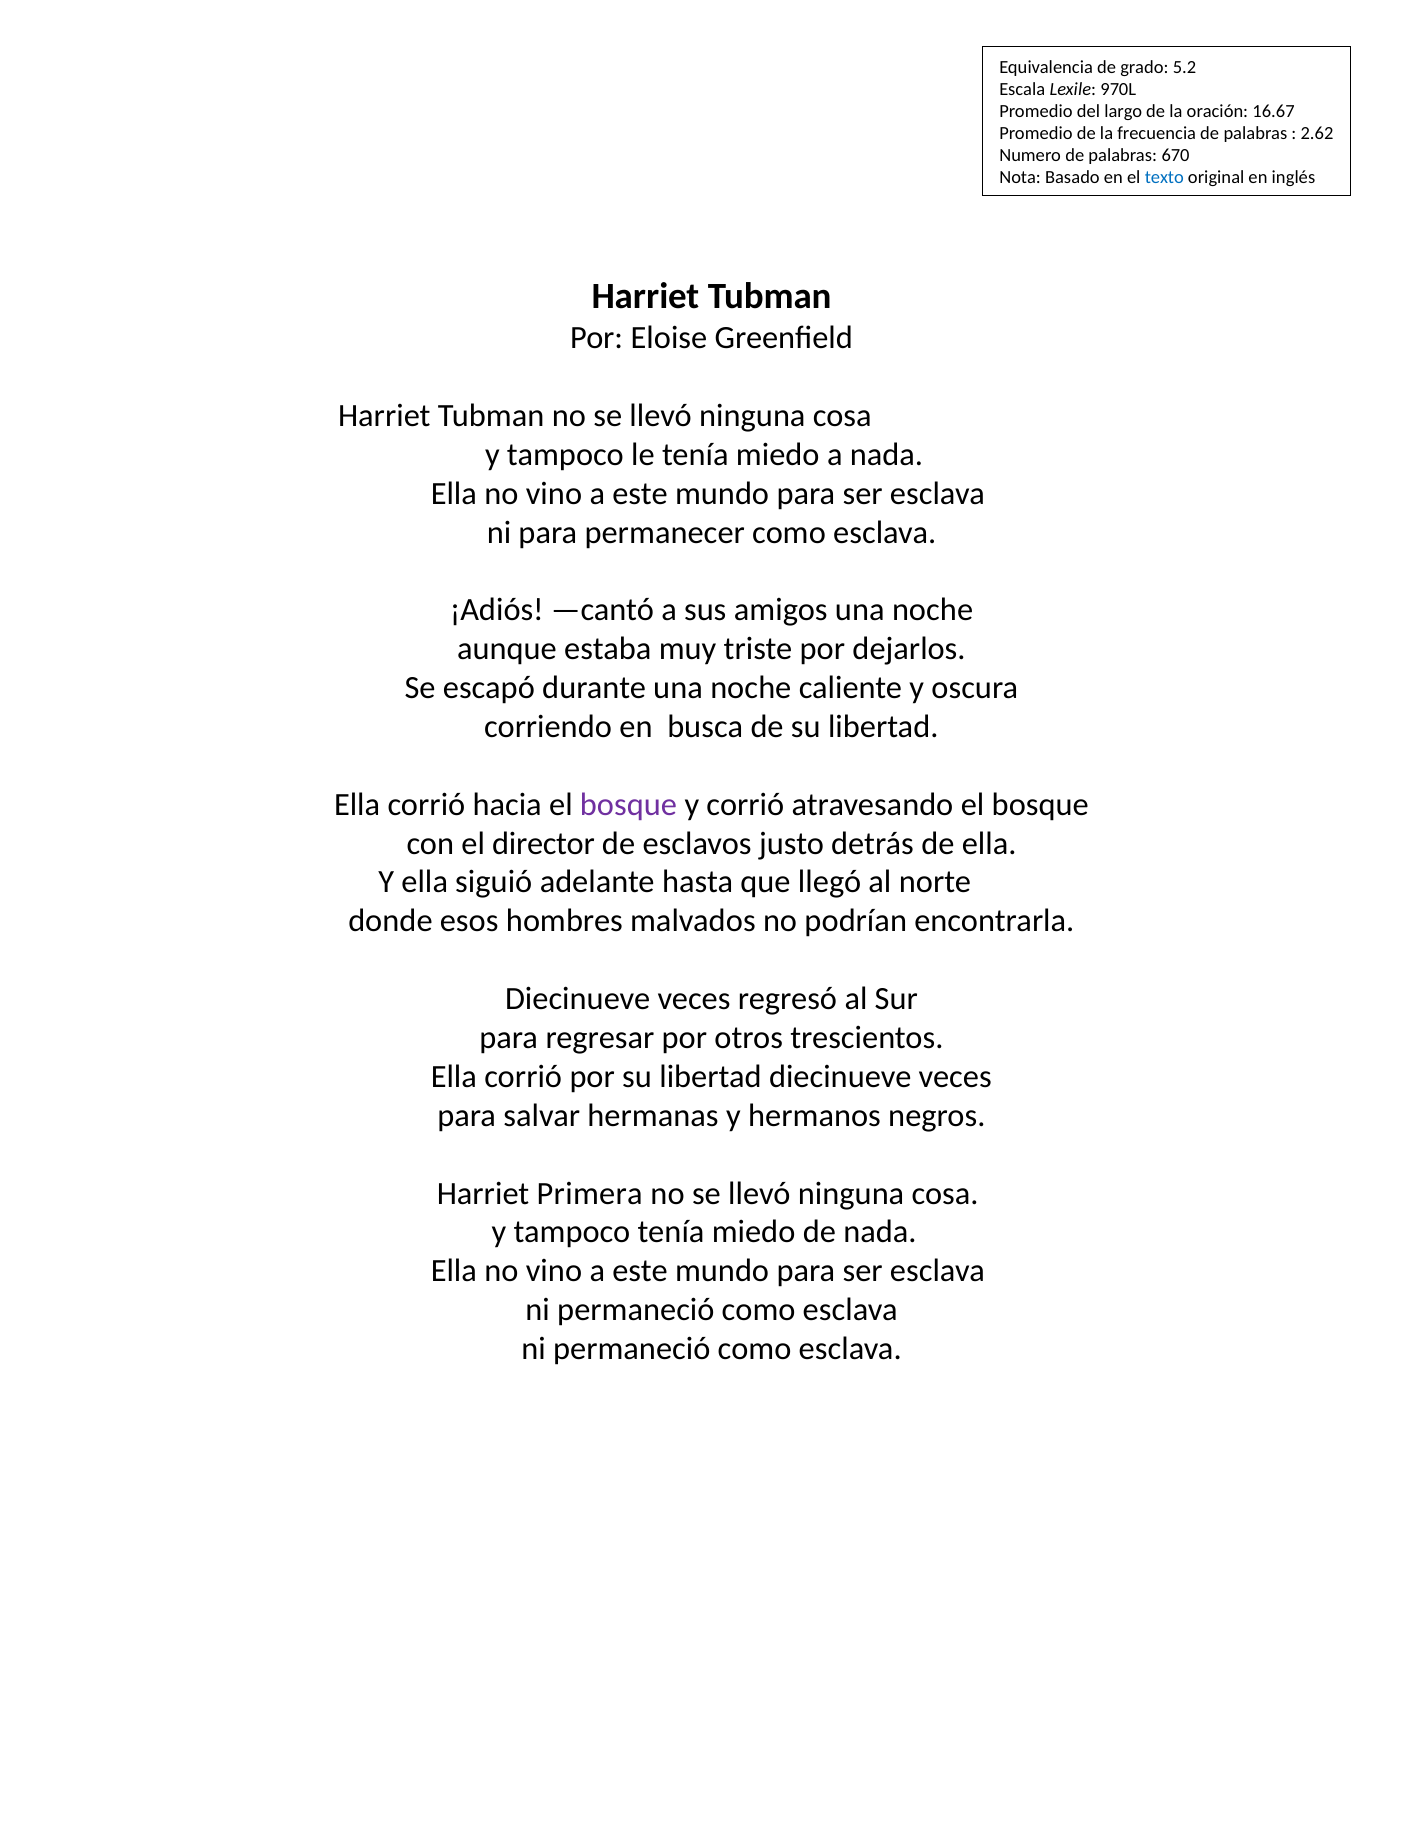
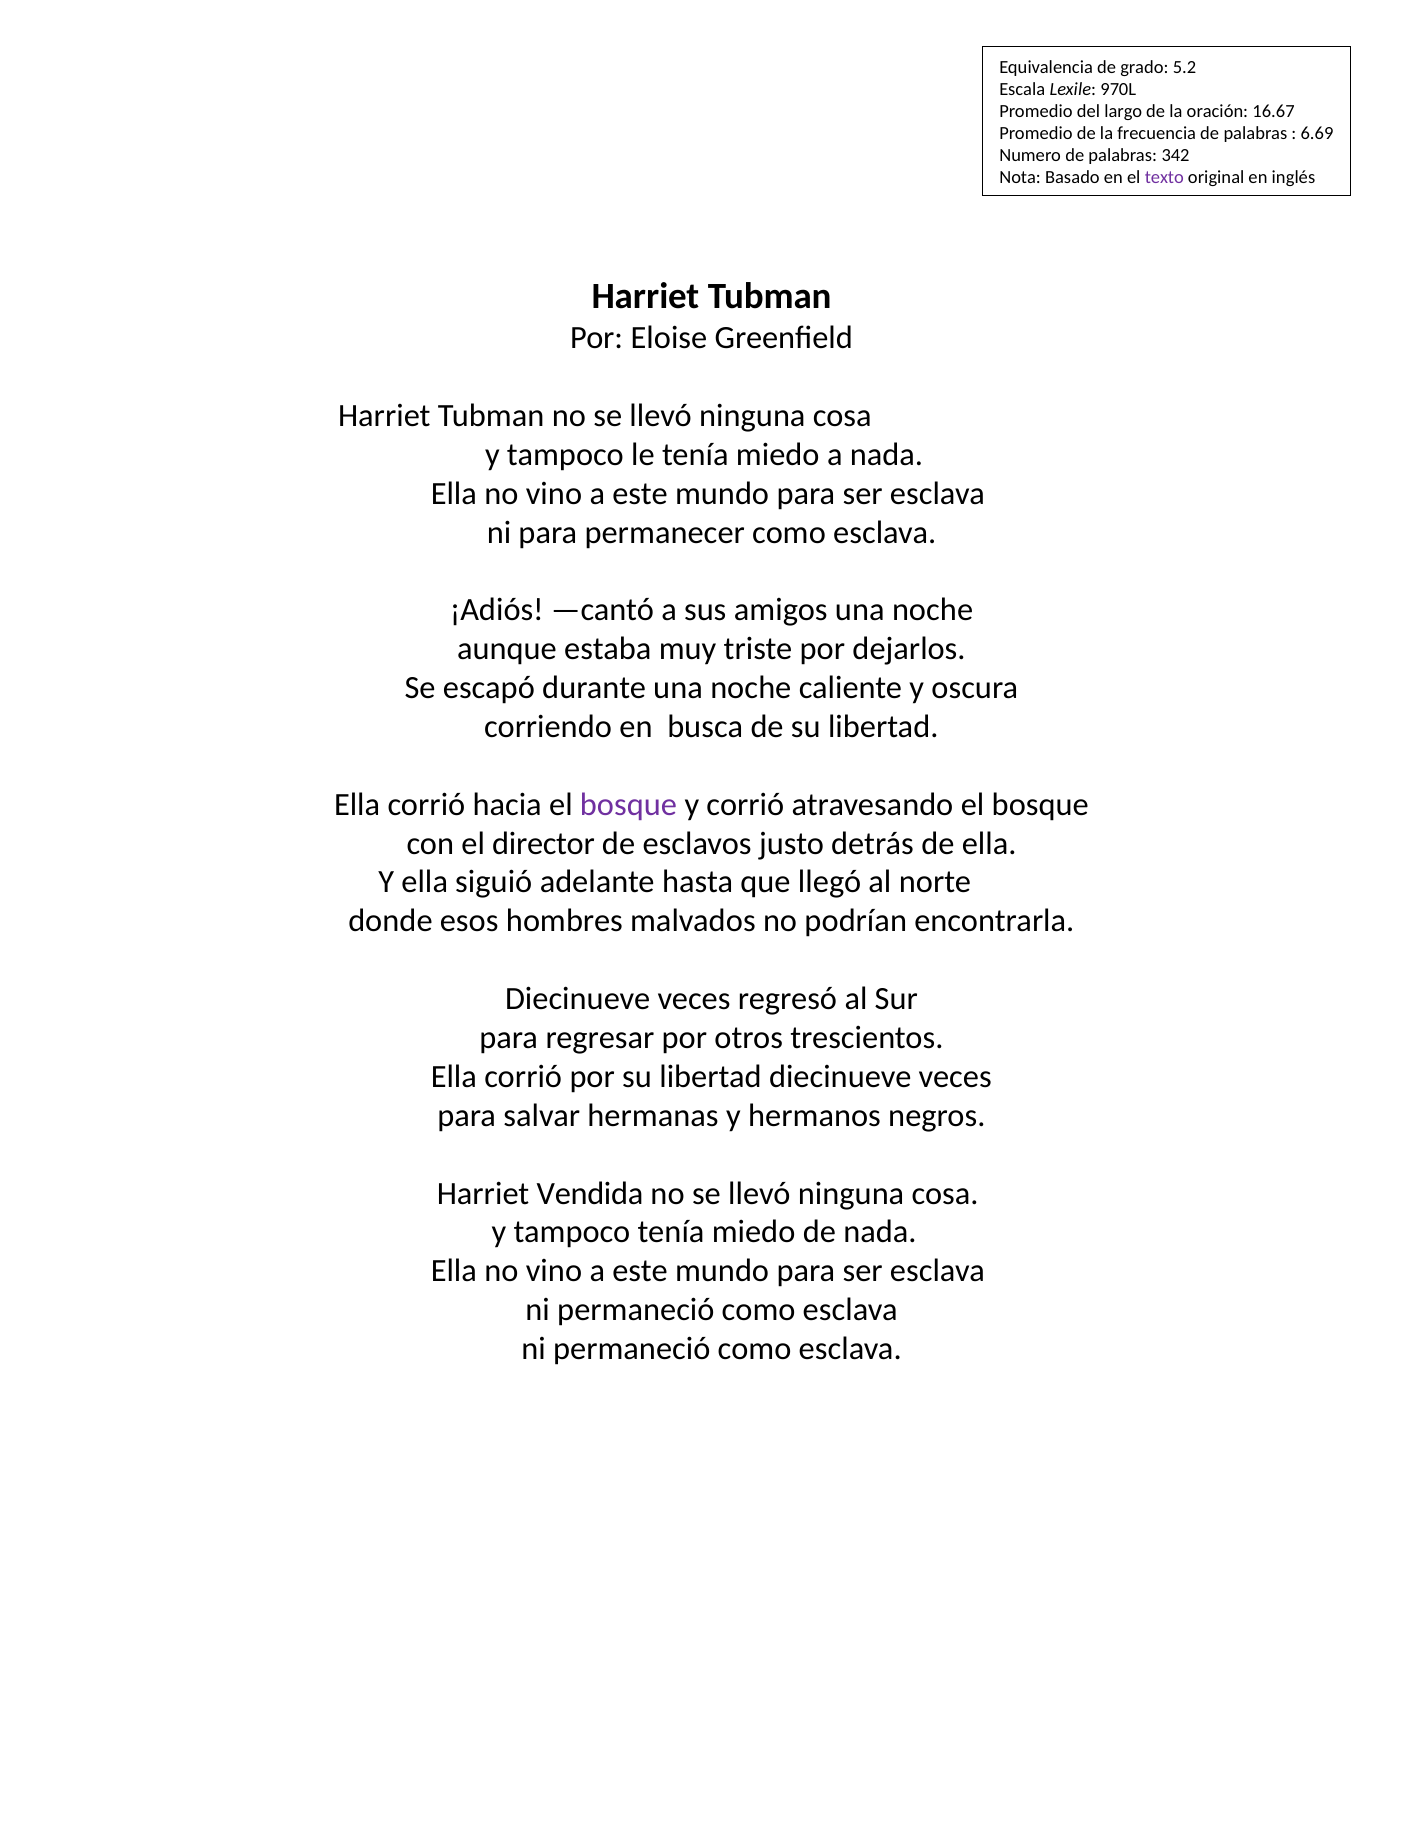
2.62: 2.62 -> 6.69 (1317, 134)
670: 670 -> 342 (1175, 156)
texto colour: blue -> purple (1164, 178)
Primera: Primera -> Vendida (590, 1194)
